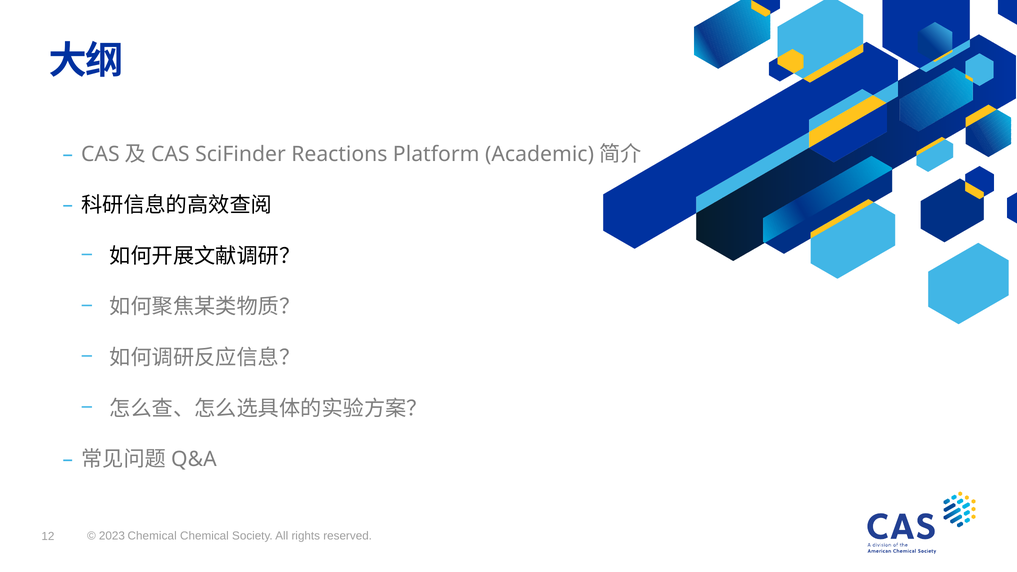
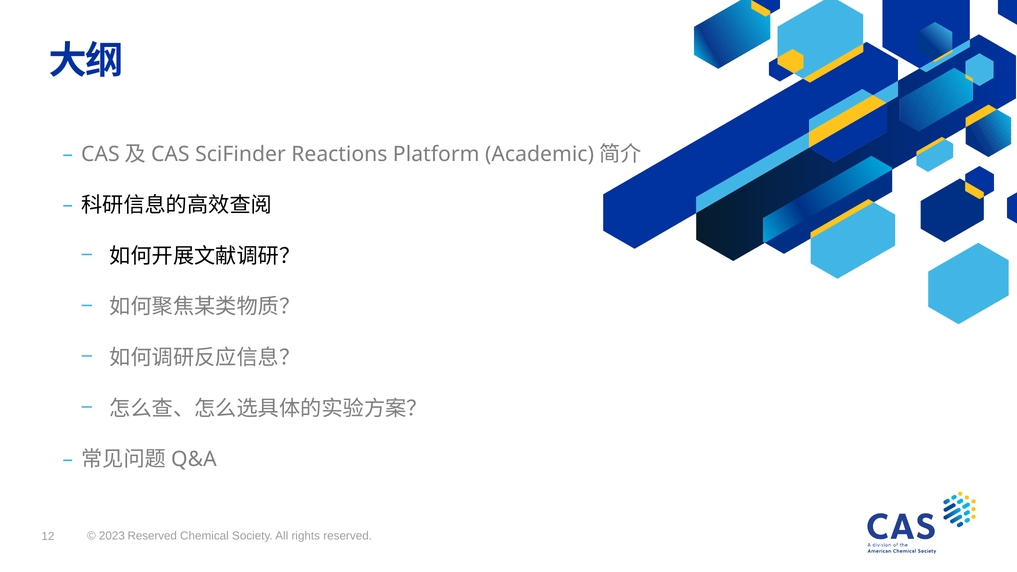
2023 Chemical: Chemical -> Reserved (152, 536)
